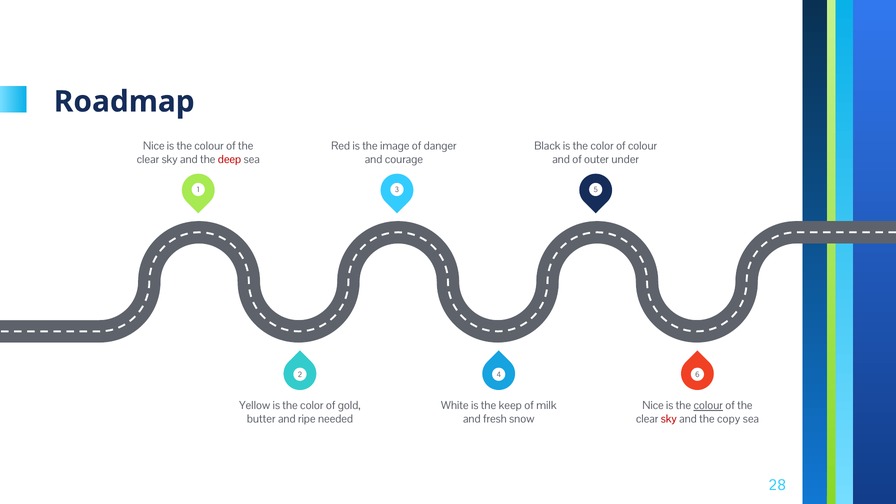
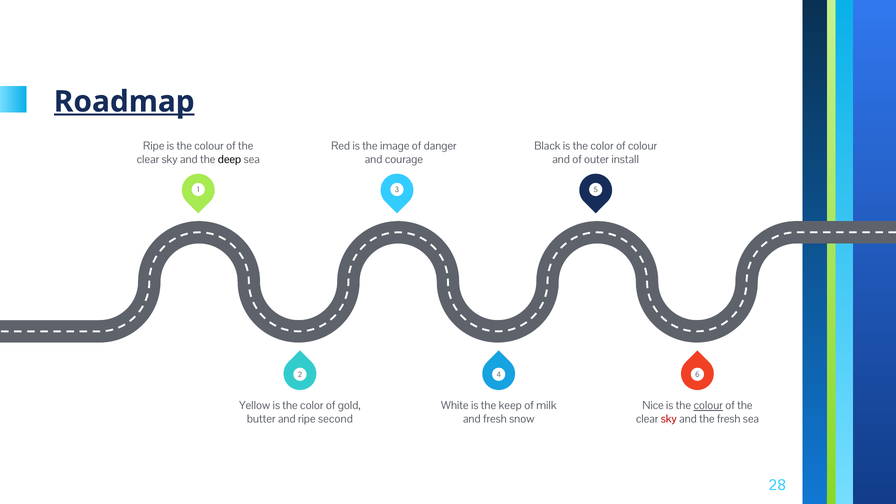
Roadmap underline: none -> present (124, 102)
Nice: Nice -> Ripe (154, 146)
deep colour: red -> black (230, 160)
under: under -> install (625, 160)
needed: needed -> second (335, 419)
the copy: copy -> fresh (729, 419)
